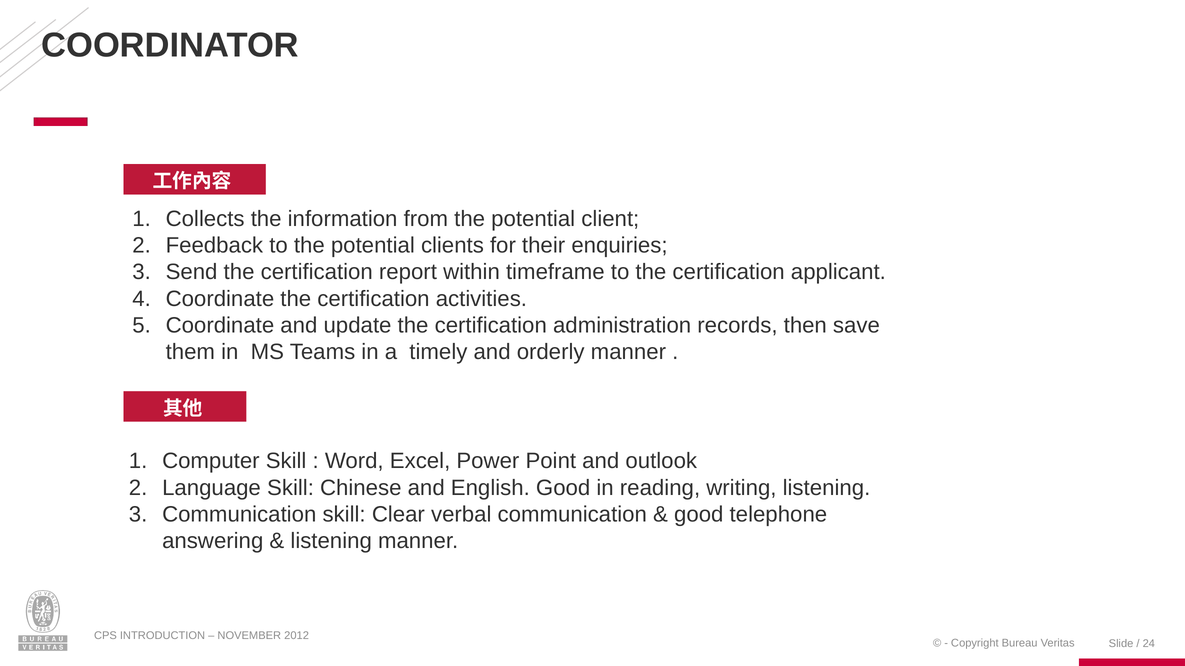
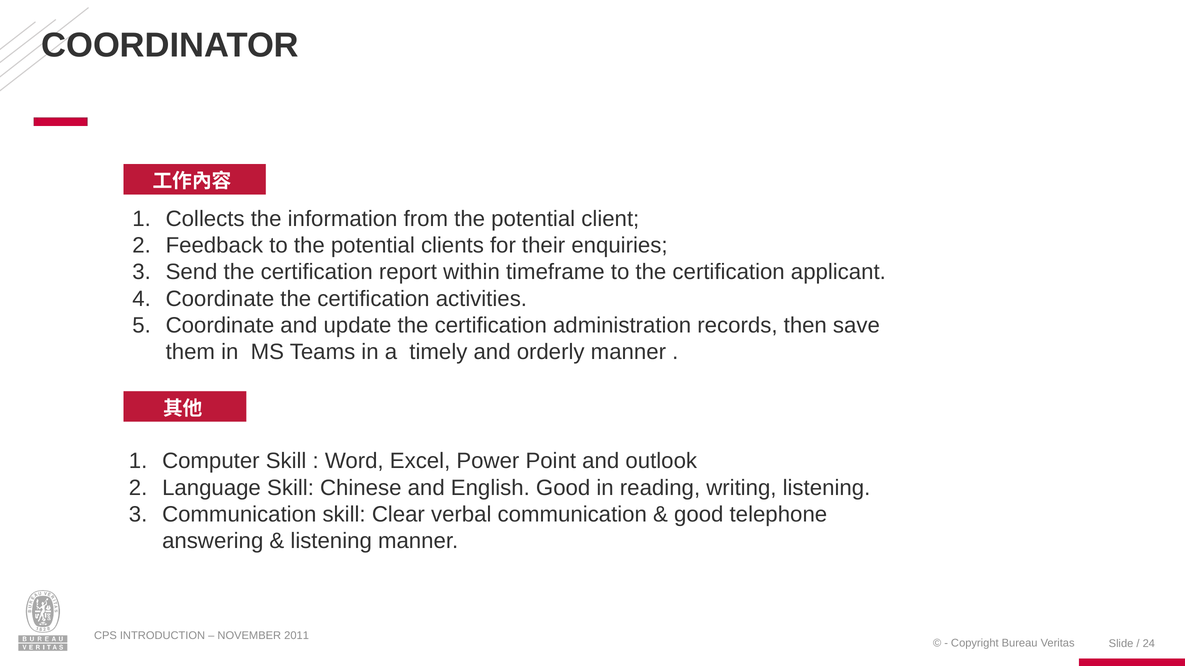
2012: 2012 -> 2011 (297, 636)
